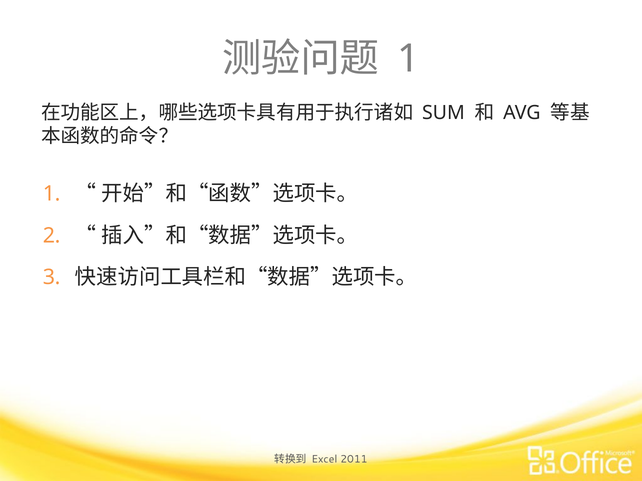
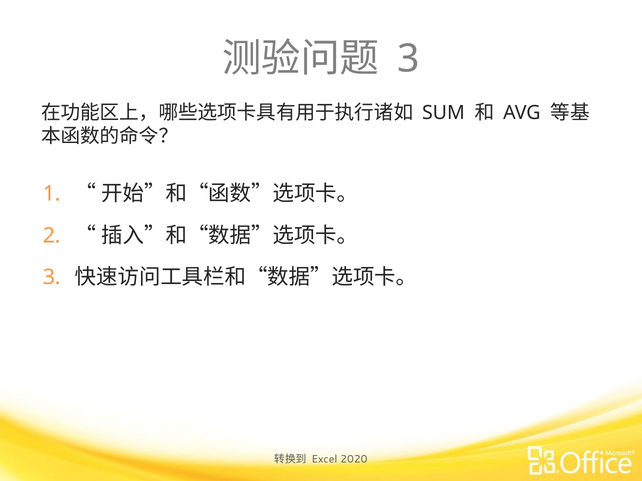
1: 1 -> 3 (409, 59)
2011: 2011 -> 2020 (354, 460)
